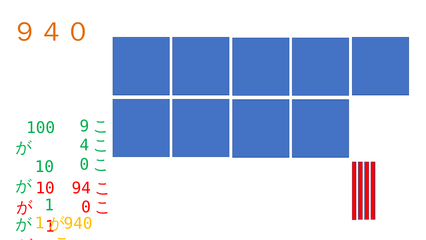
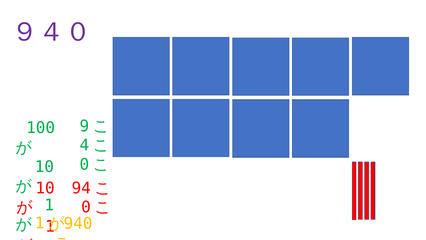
９４０ colour: orange -> purple (51, 32)
